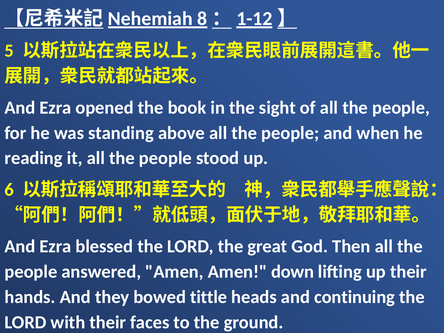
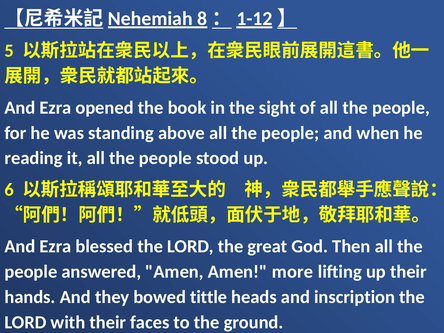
down: down -> more (292, 272)
continuing: continuing -> inscription (355, 297)
